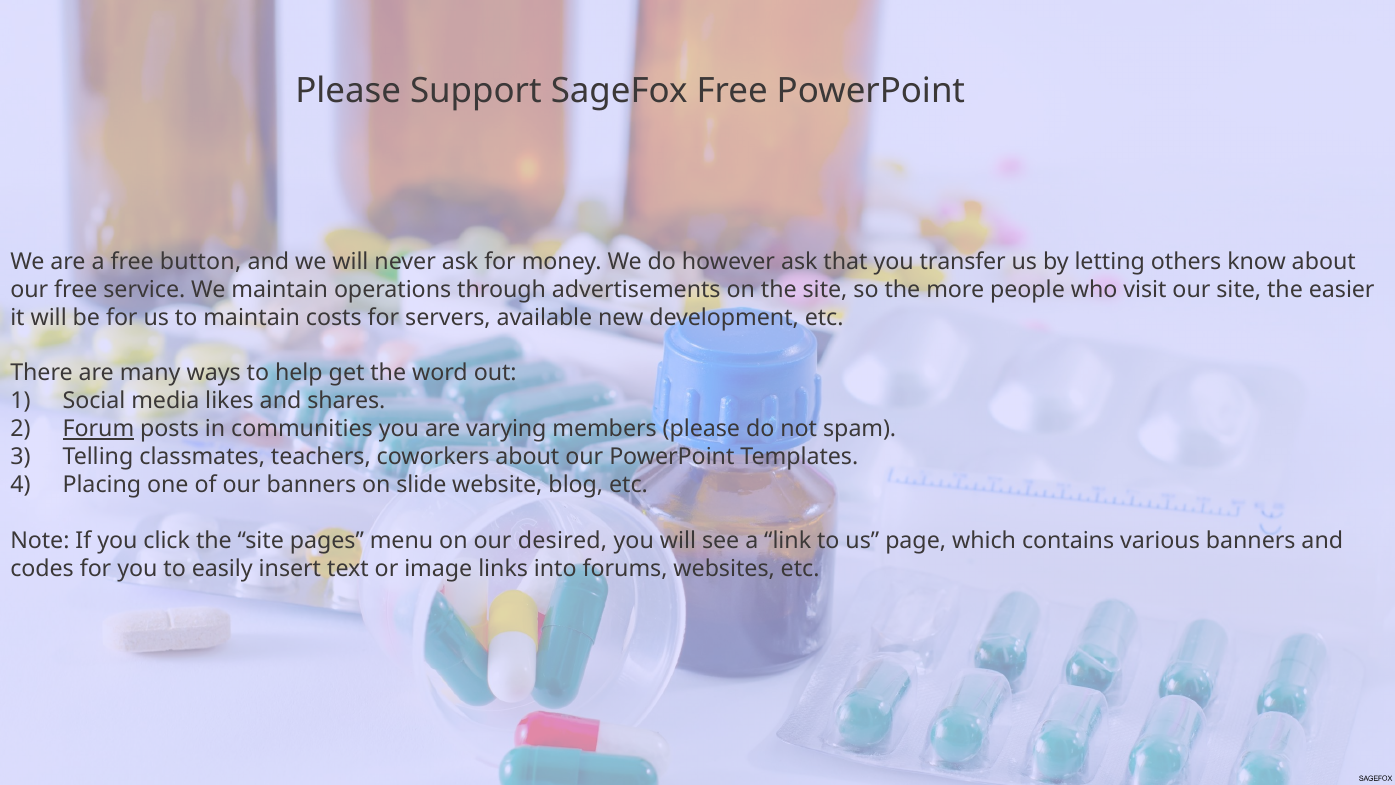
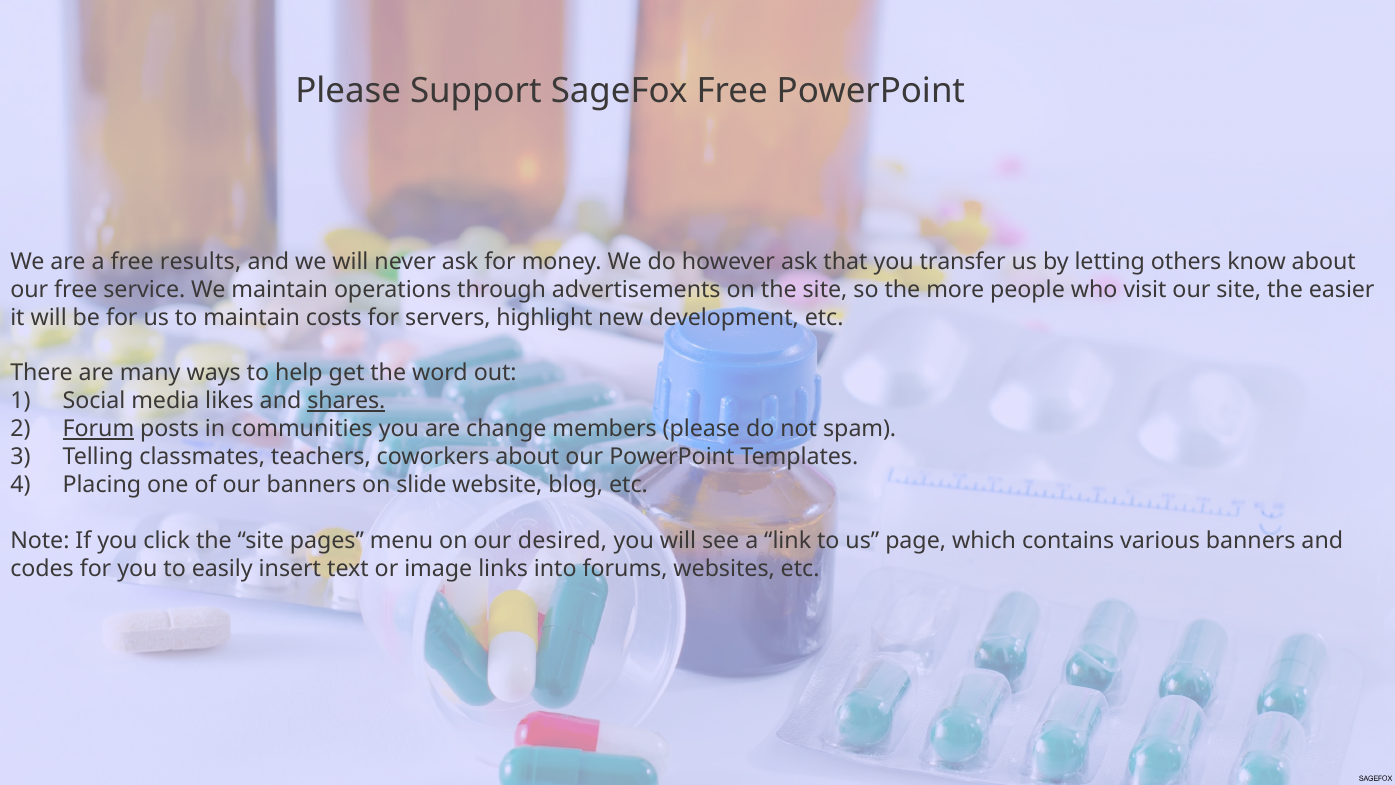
button: button -> results (201, 261)
available: available -> highlight (544, 317)
shares underline: none -> present (346, 401)
varying: varying -> change (506, 429)
